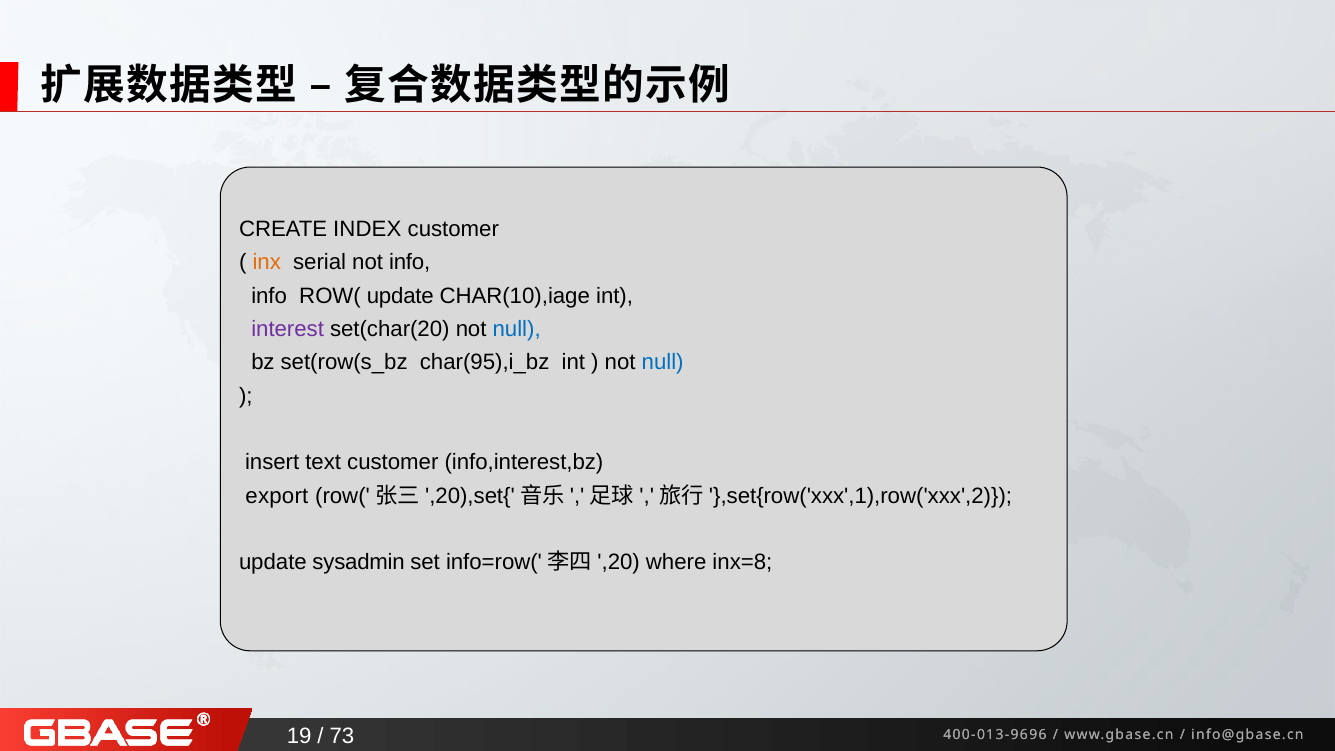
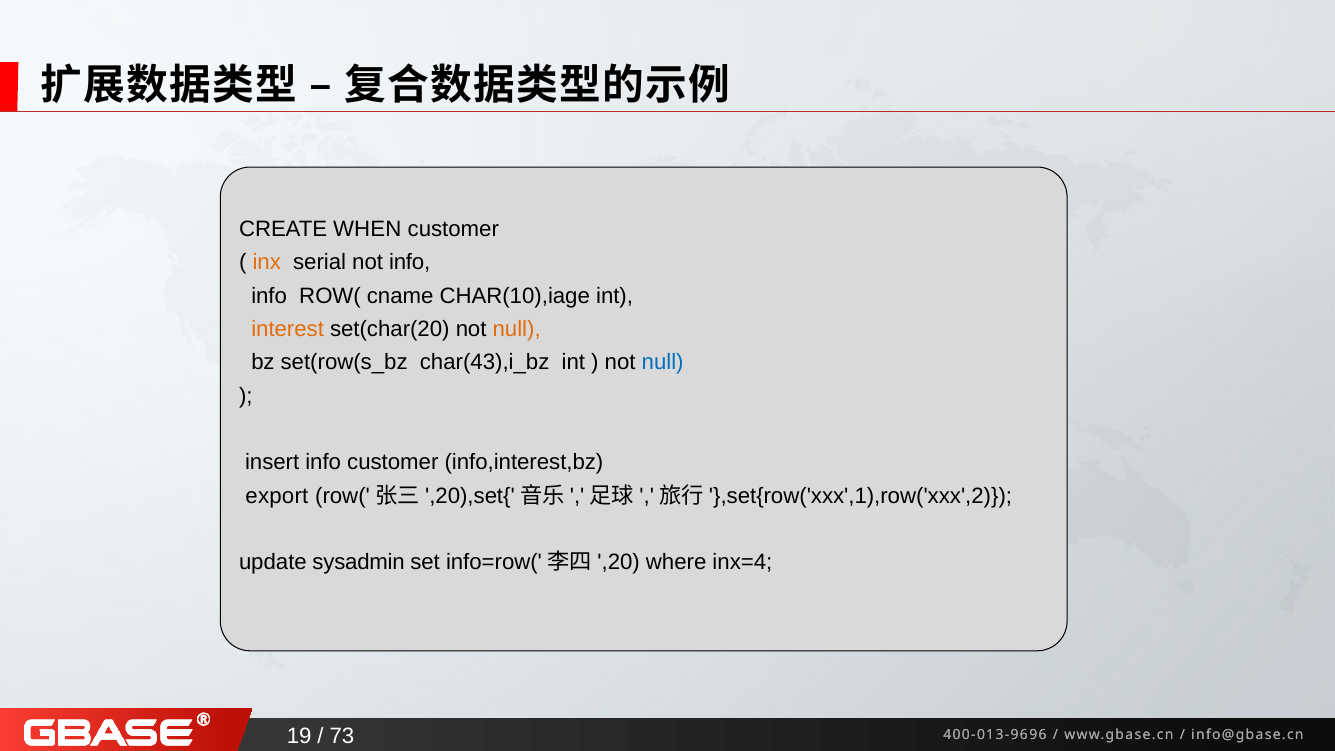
INDEX: INDEX -> WHEN (367, 229)
ROW( update: update -> cname (400, 296)
interest colour: purple -> orange (288, 329)
null colour: blue -> orange (517, 329)
char(95),i_bz: char(95),i_bz -> char(43),i_bz (485, 362)
insert text: text -> info (323, 462)
inx=8: inx=8 -> inx=4 (742, 563)
